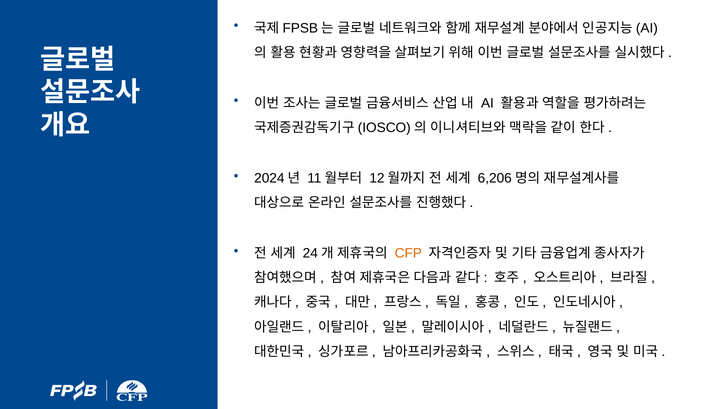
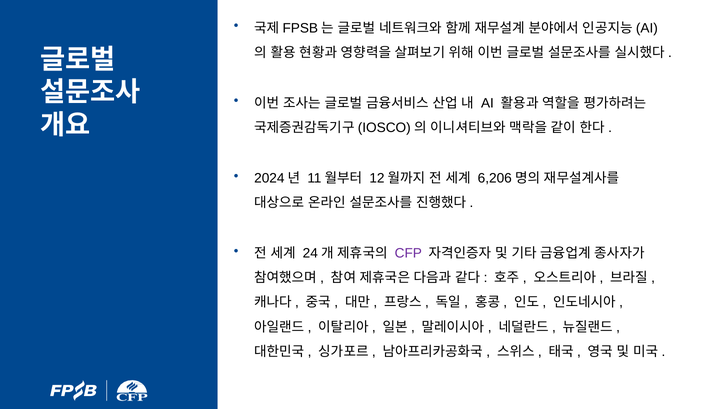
CFP colour: orange -> purple (408, 253)
